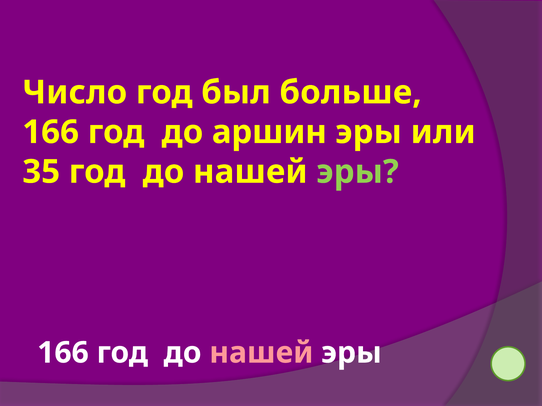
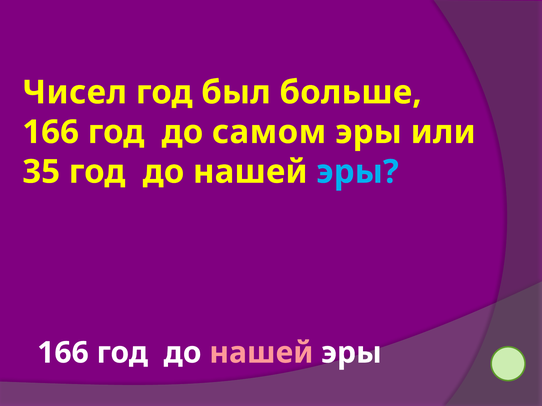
Число: Число -> Чисел (75, 93)
аршин: аршин -> самом (269, 132)
эры colour: light green -> light blue (358, 172)
